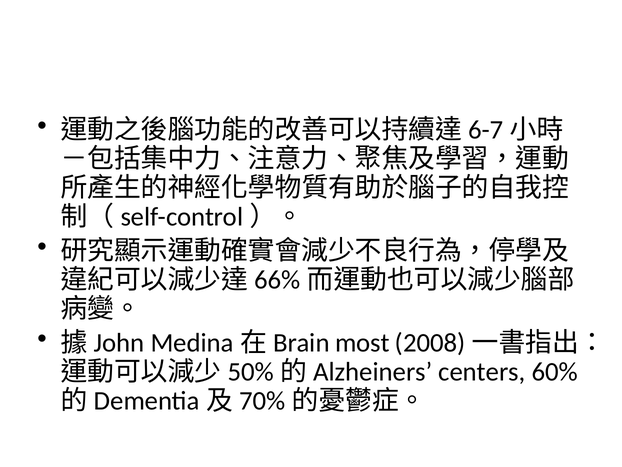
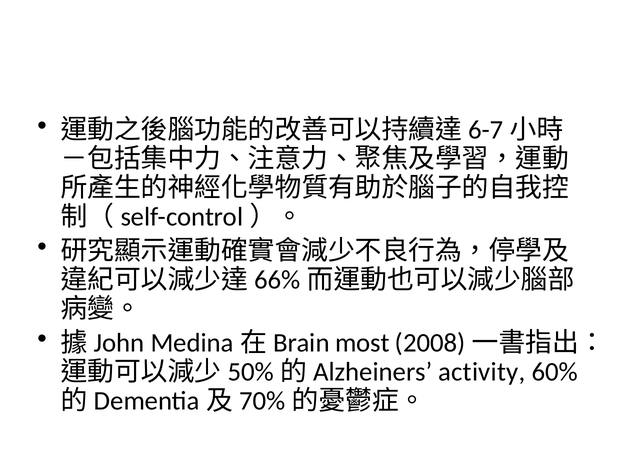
centers: centers -> activity (482, 371)
